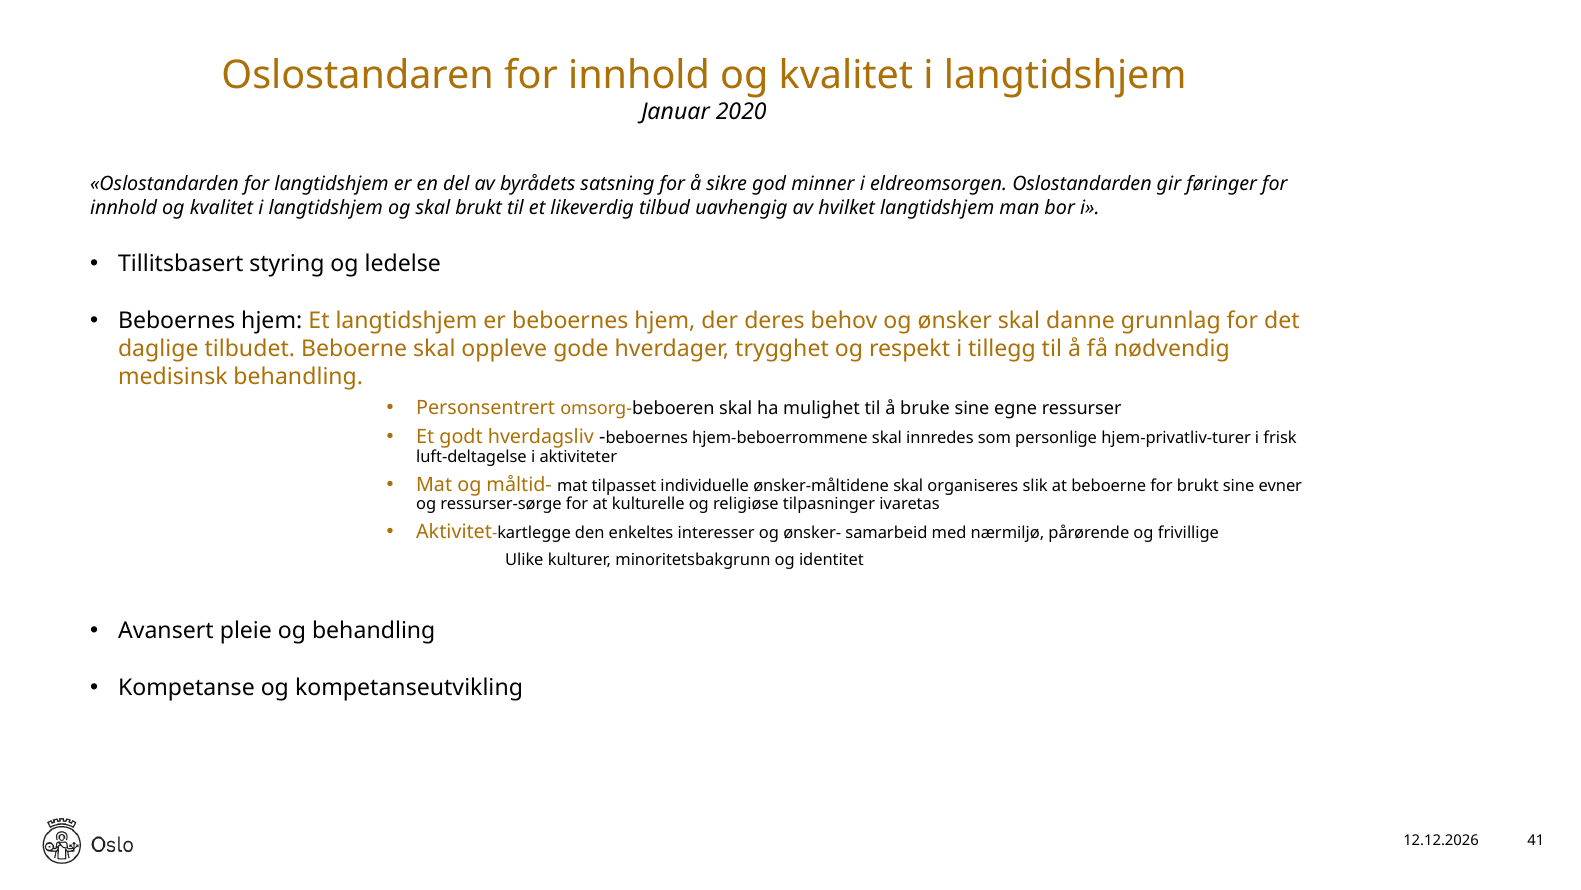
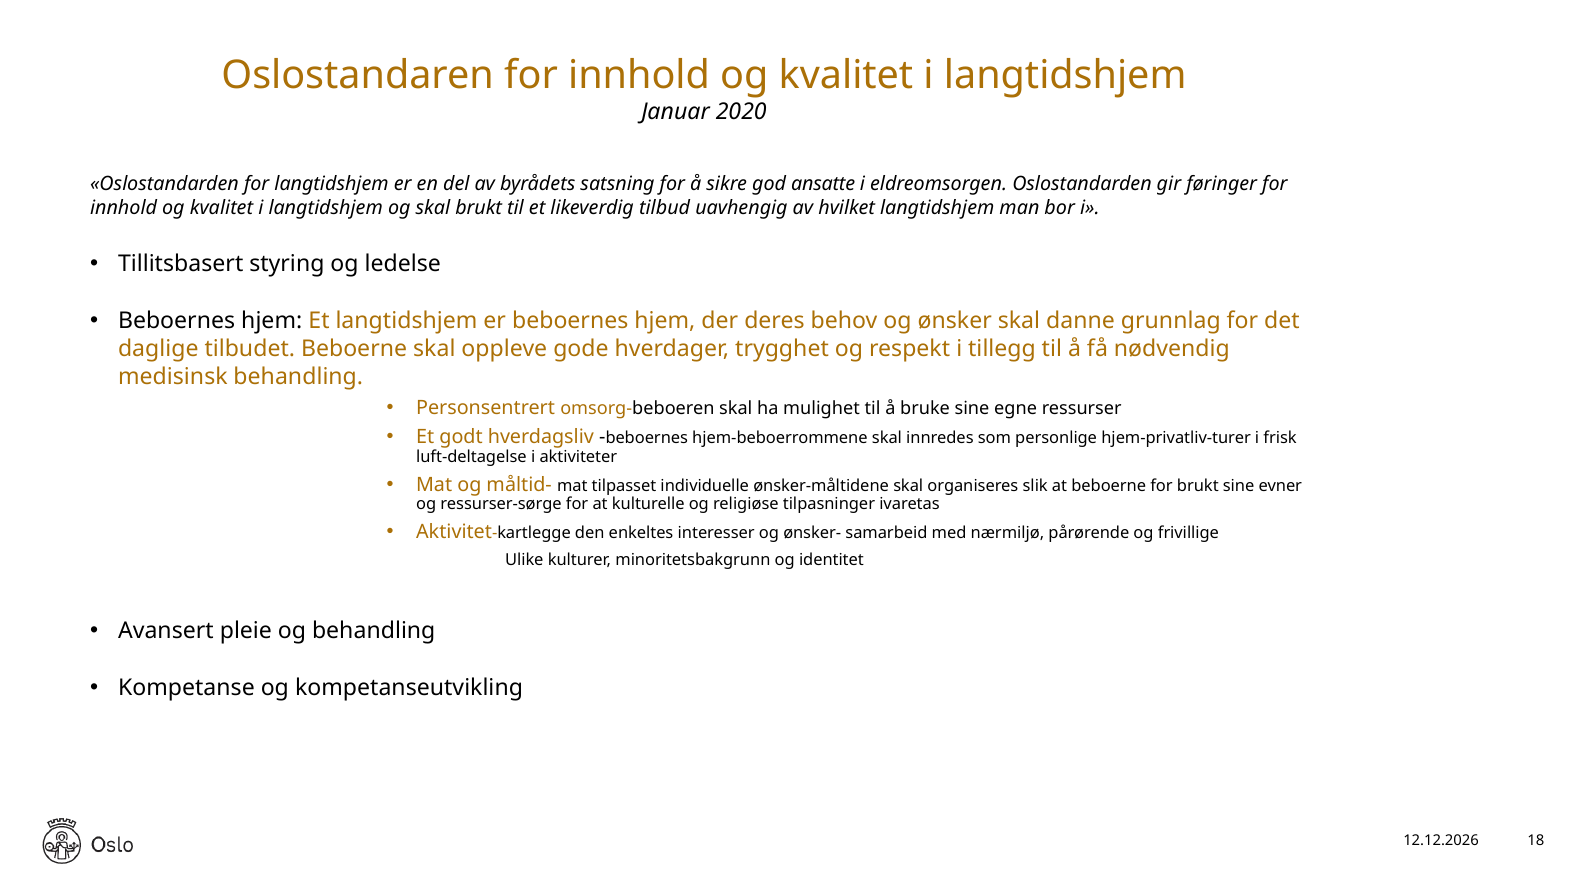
minner: minner -> ansatte (823, 184)
41: 41 -> 18 (1536, 839)
